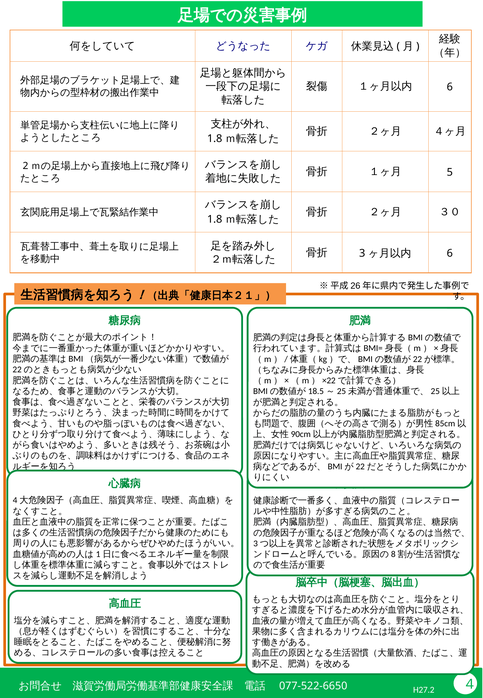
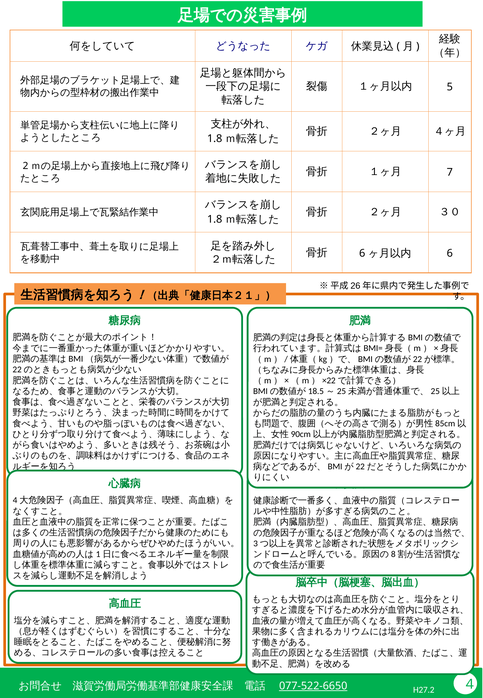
6: 6 -> 5 (450, 87)
5: 5 -> 7 (450, 172)
3: 3 -> 6 (362, 253)
077-522-6650 underline: none -> present (313, 686)
